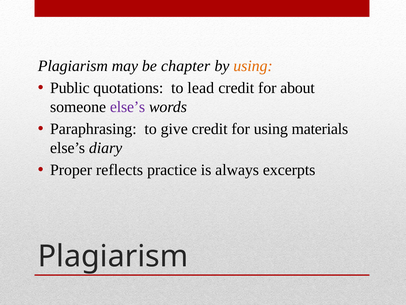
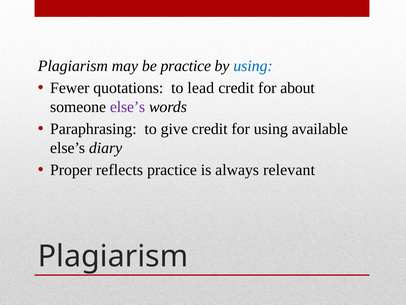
be chapter: chapter -> practice (186, 66)
using colour: orange -> blue (253, 66)
Public: Public -> Fewer (70, 88)
materials: materials -> available (320, 129)
excerpts: excerpts -> relevant (289, 170)
